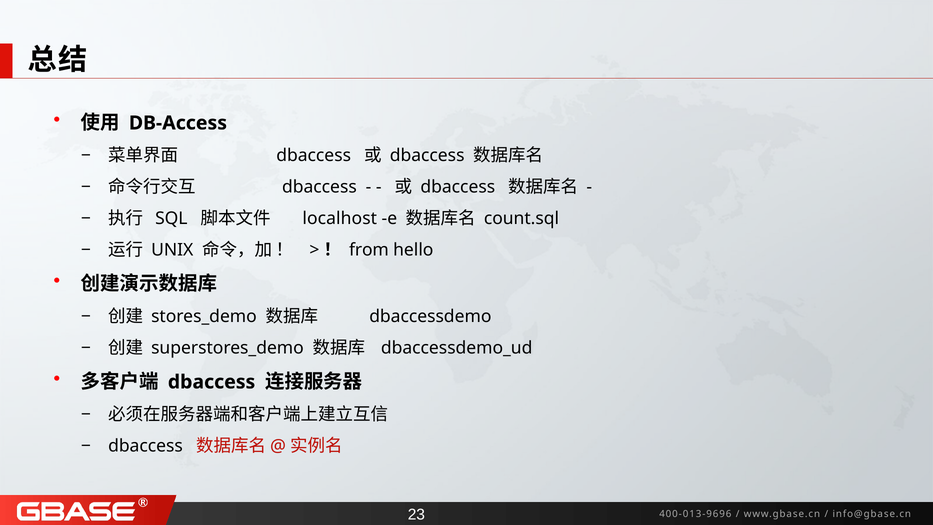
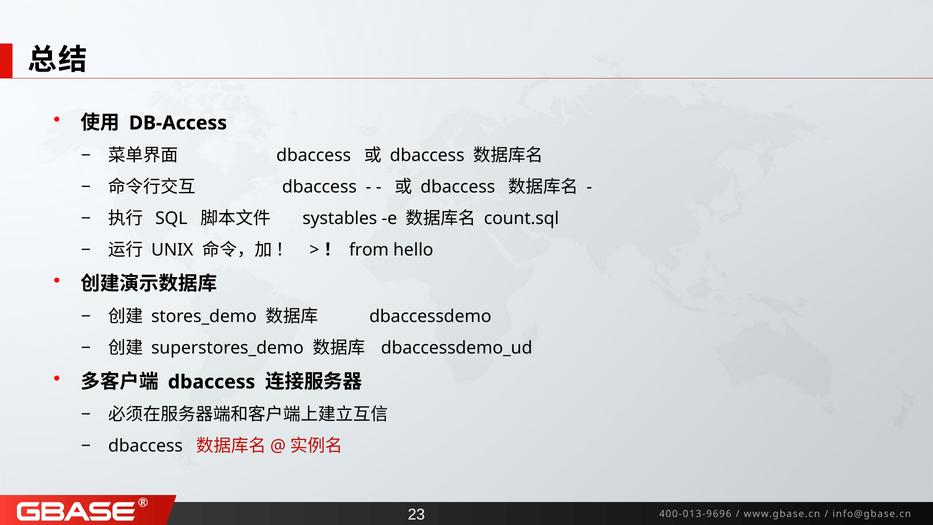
localhost: localhost -> systables (340, 218)
